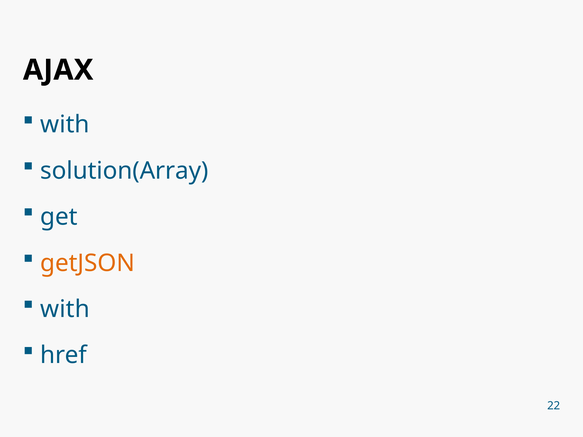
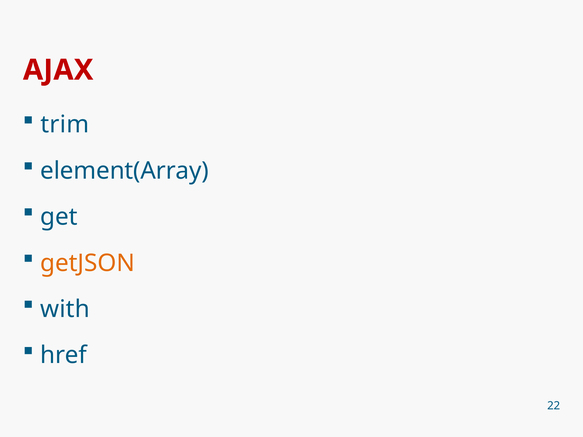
AJAX colour: black -> red (58, 70)
with: with -> trim (65, 125)
solution(Array: solution(Array -> element(Array (124, 171)
